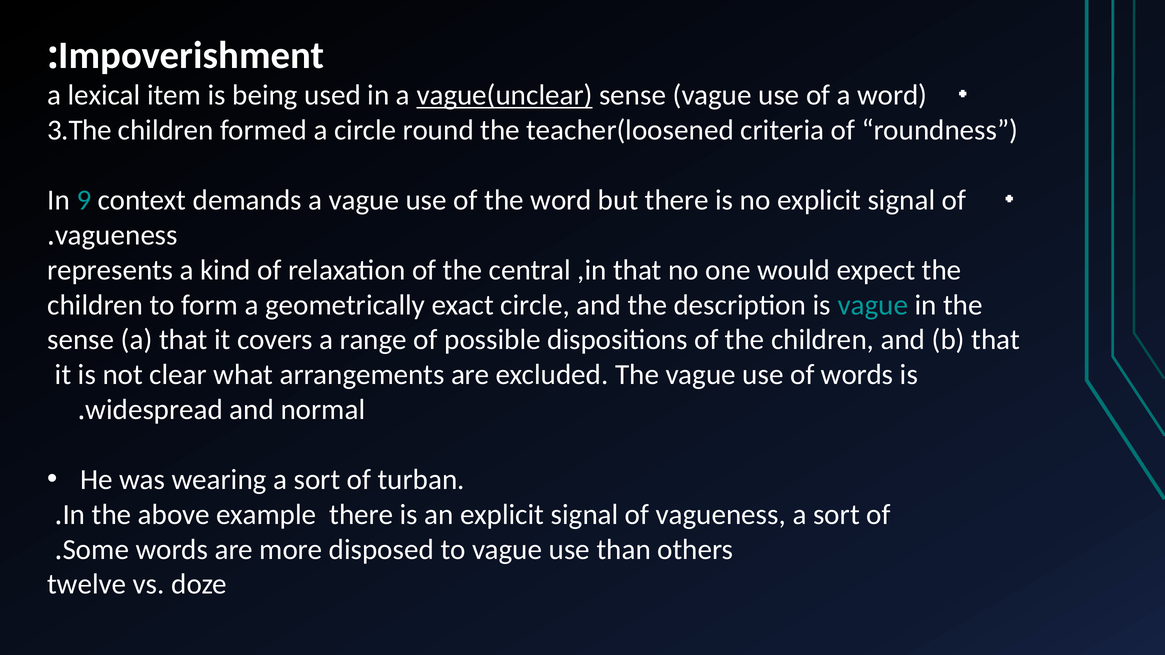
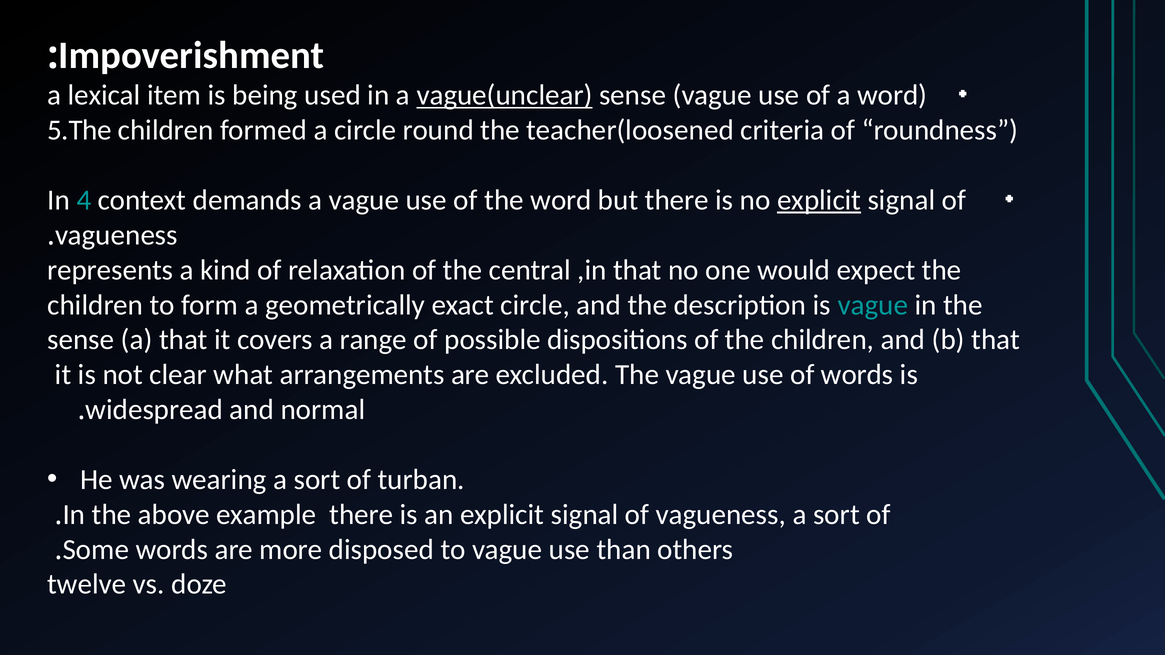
3.The: 3.The -> 5.The (79, 130)
9: 9 -> 4 (84, 200)
explicit underline: none -> present (819, 200)
